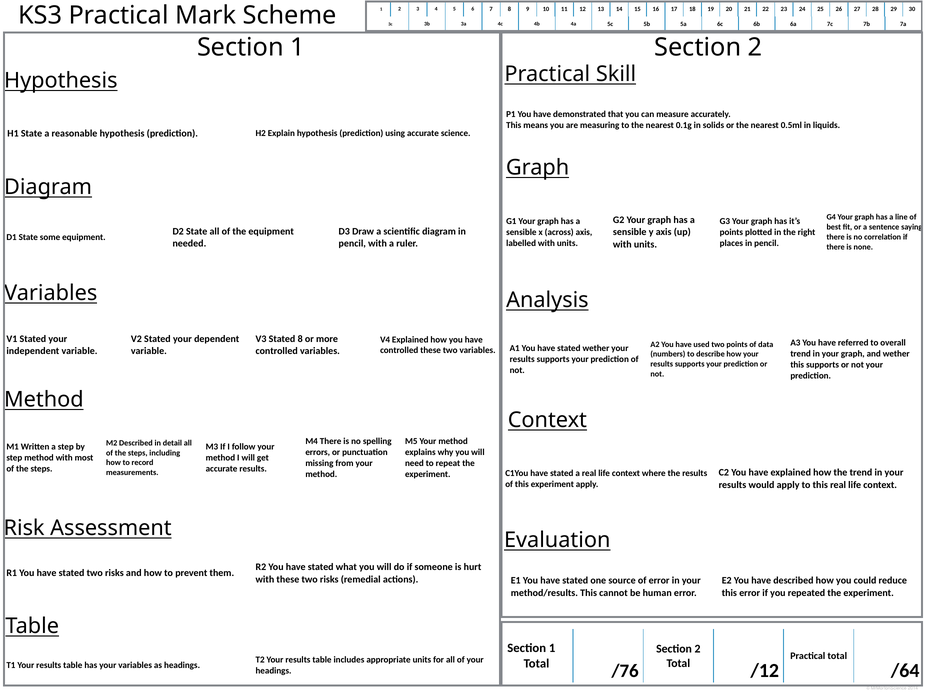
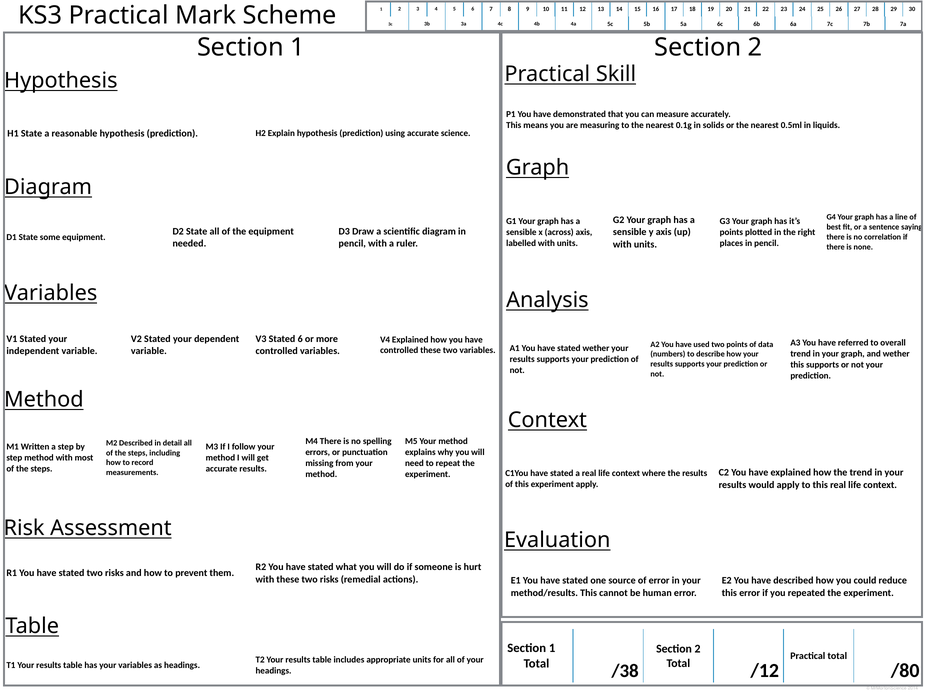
Stated 8: 8 -> 6 (300, 339)
/76: /76 -> /38 (625, 671)
/64: /64 -> /80 (905, 670)
